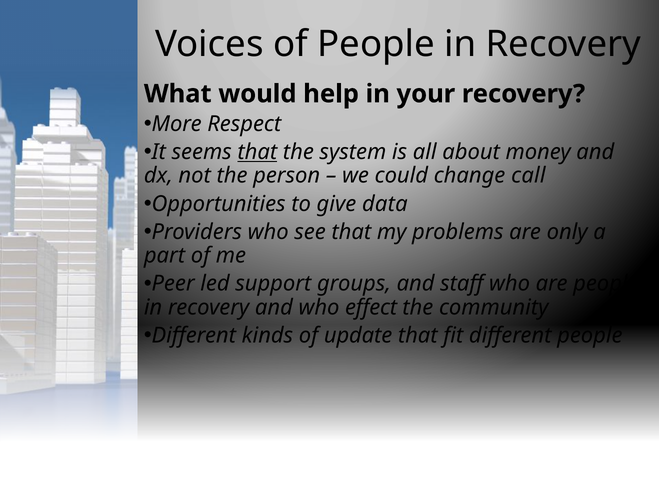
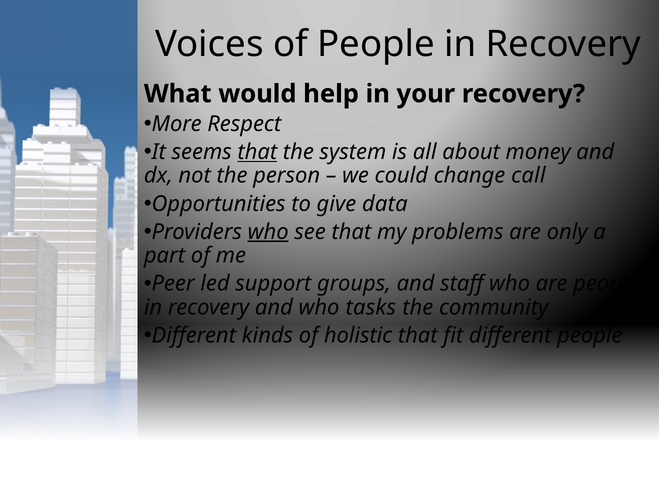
who underline: none -> present (268, 232)
effect: effect -> tasks (371, 308)
update: update -> holistic (358, 336)
